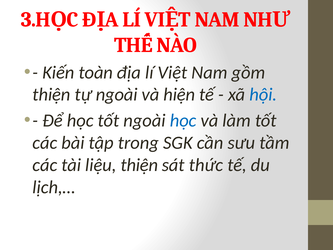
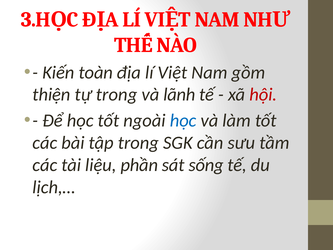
tự ngoài: ngoài -> trong (117, 95)
hiện: hiện -> lãnh (179, 95)
hội colour: blue -> red (263, 95)
liệu thiện: thiện -> phần (139, 165)
thức: thức -> sống (206, 165)
